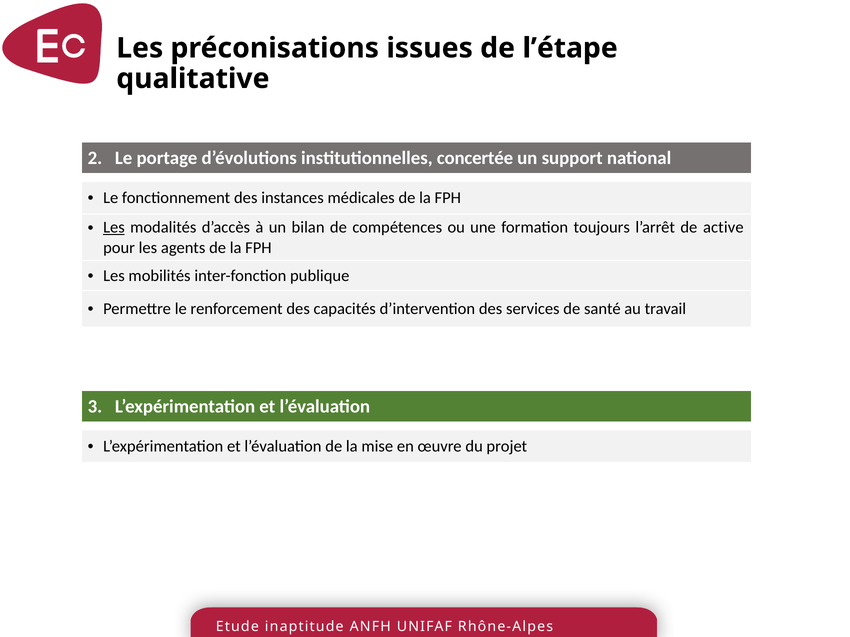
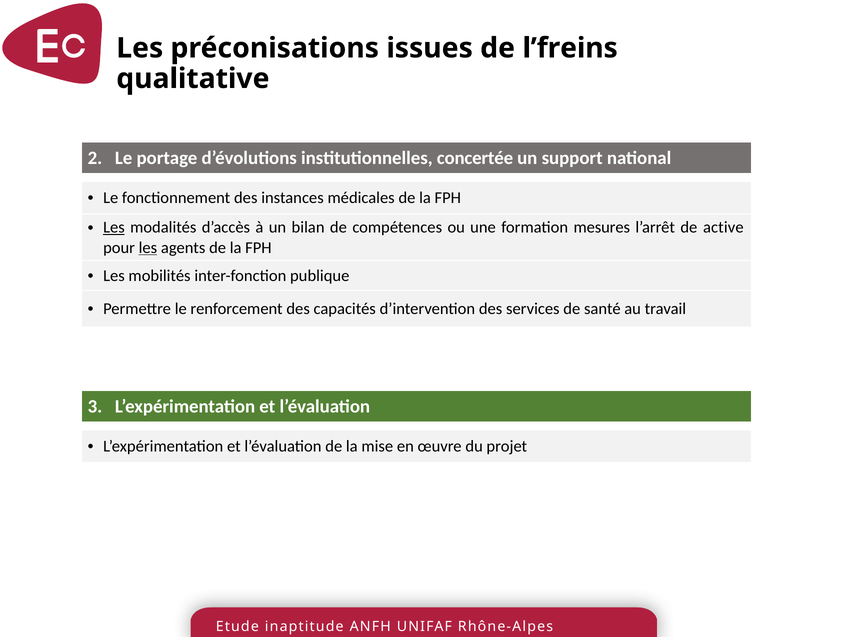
l’étape: l’étape -> l’freins (570, 48)
toujours: toujours -> mesures (602, 228)
les underline: none -> present (148, 248)
